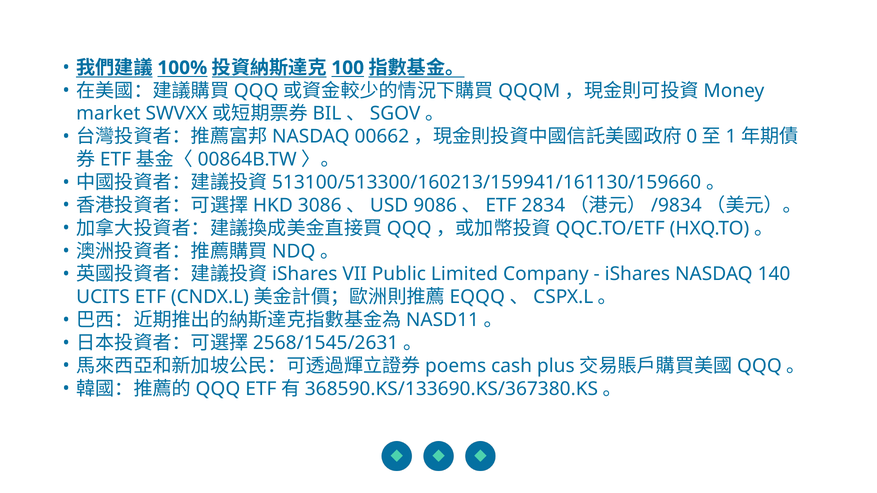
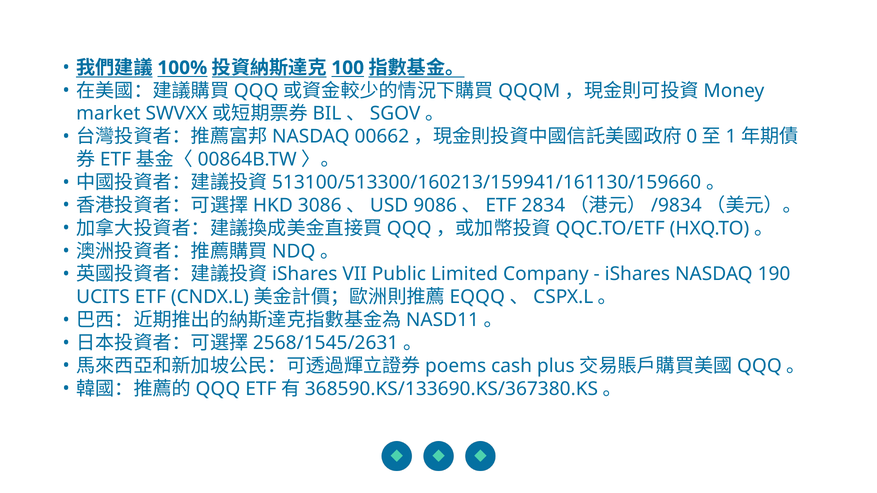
140: 140 -> 190 (774, 274)
